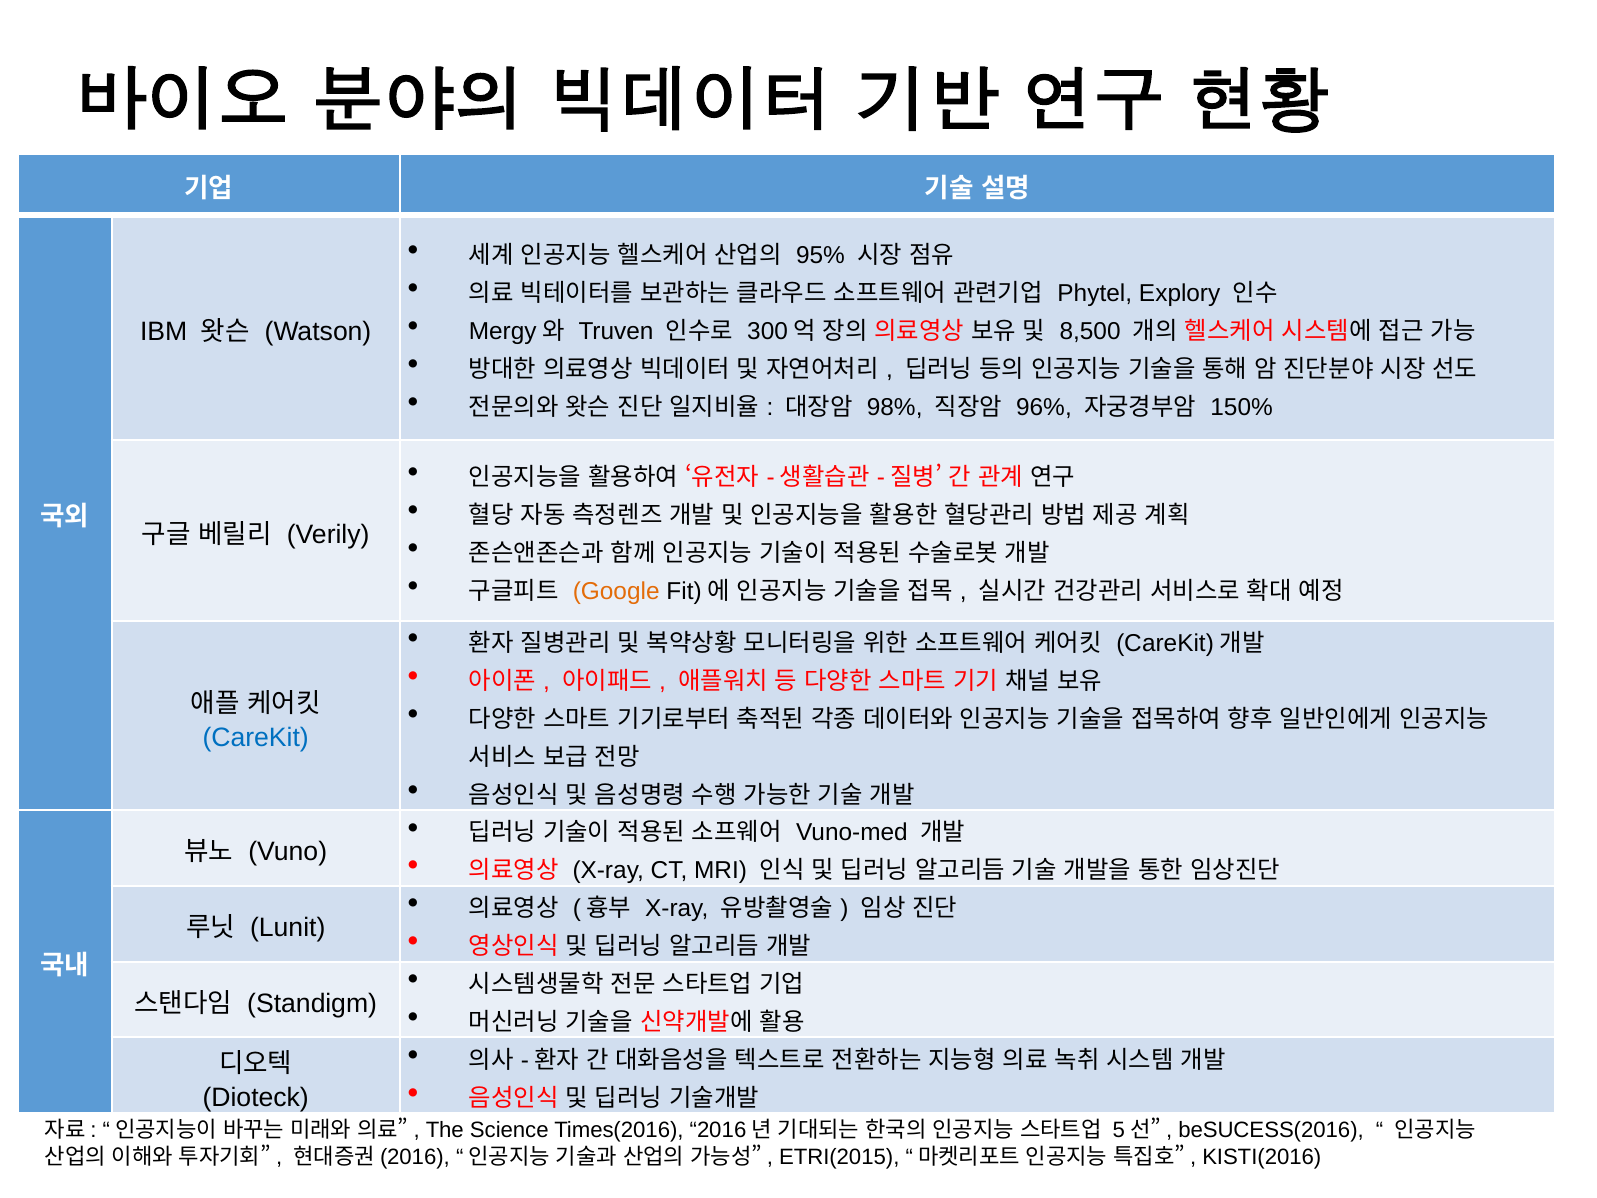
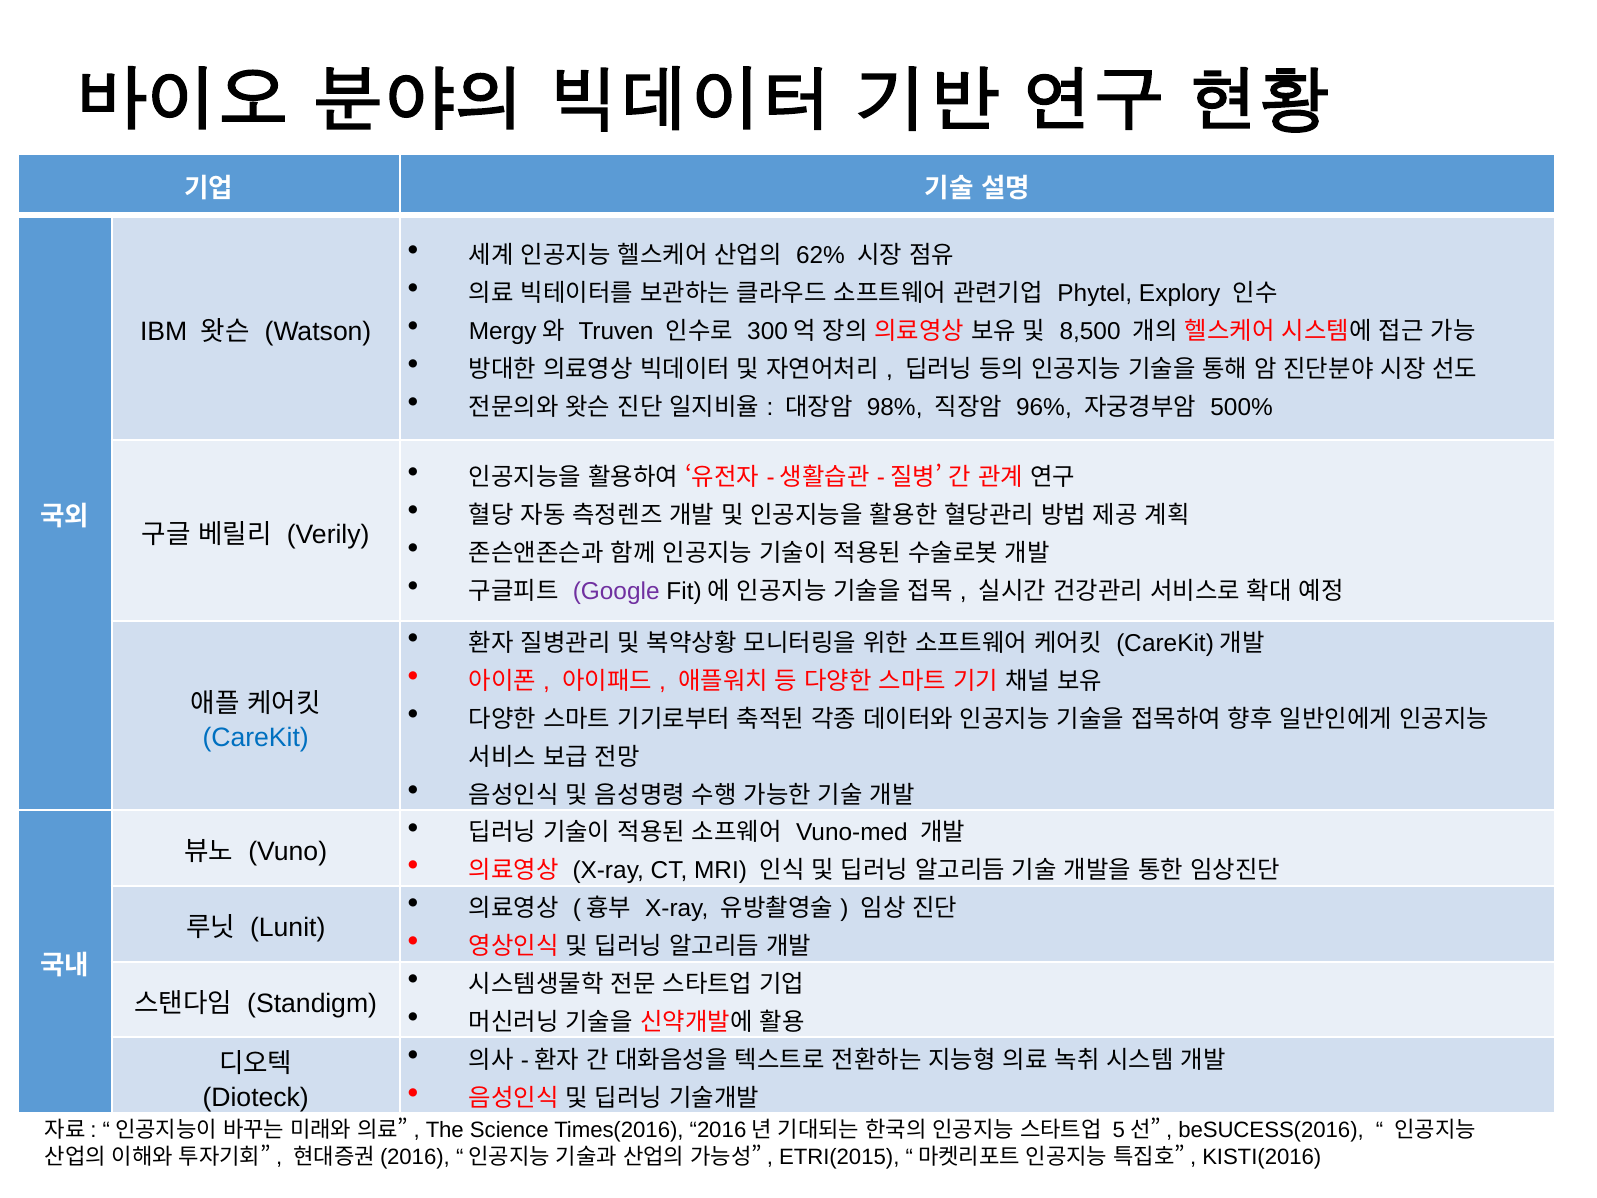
95%: 95% -> 62% (821, 256)
150%: 150% -> 500% (1242, 407)
Google colour: orange -> purple (616, 591)
